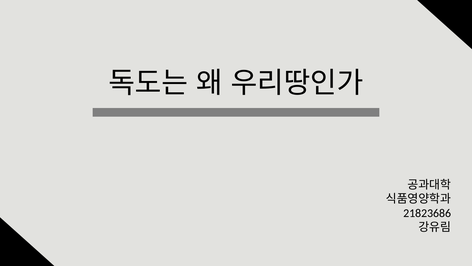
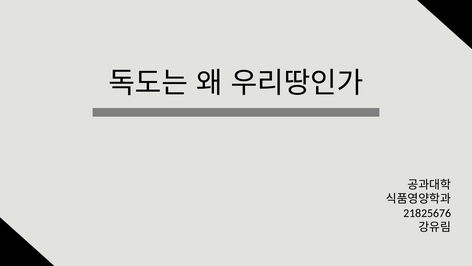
21823686: 21823686 -> 21825676 (427, 213)
